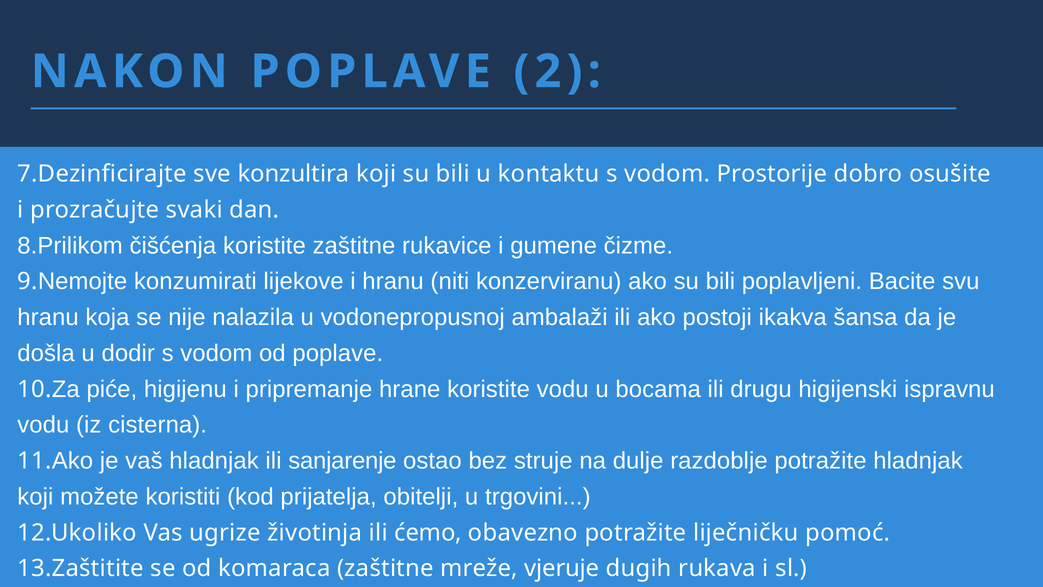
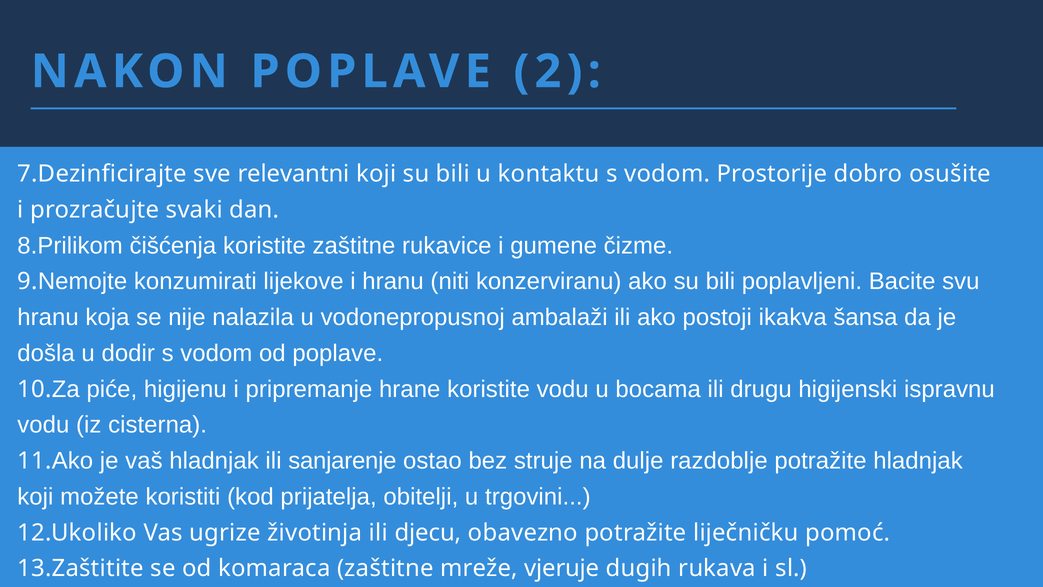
konzultira: konzultira -> relevantni (293, 174)
ćemo: ćemo -> djecu (428, 532)
